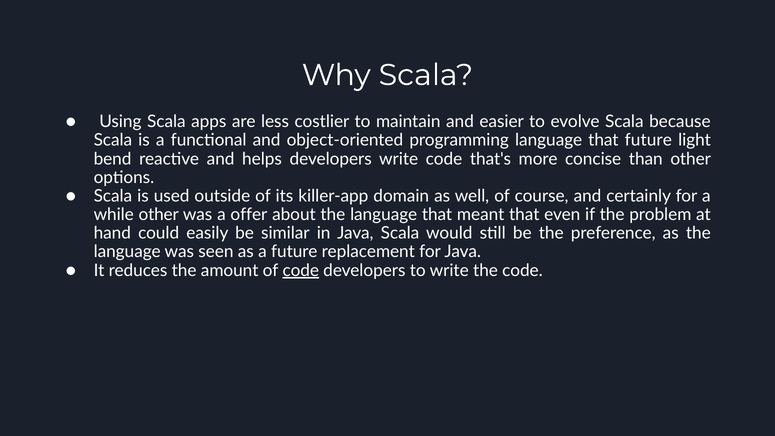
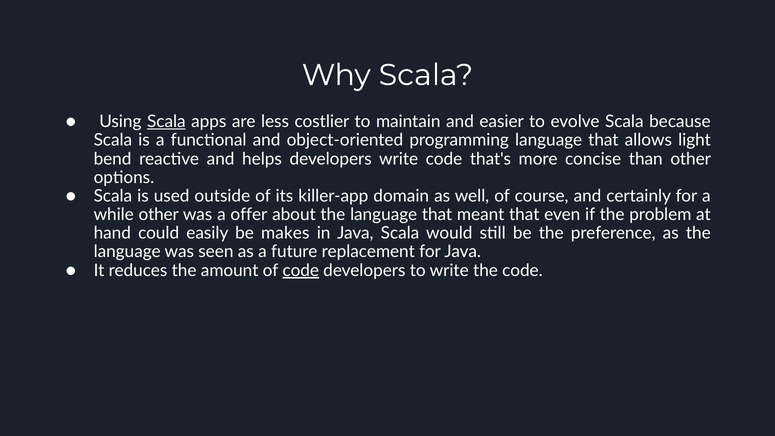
Scala underline: none -> present (166, 122)
that future: future -> allows (648, 140)
similar: similar -> makes (285, 233)
